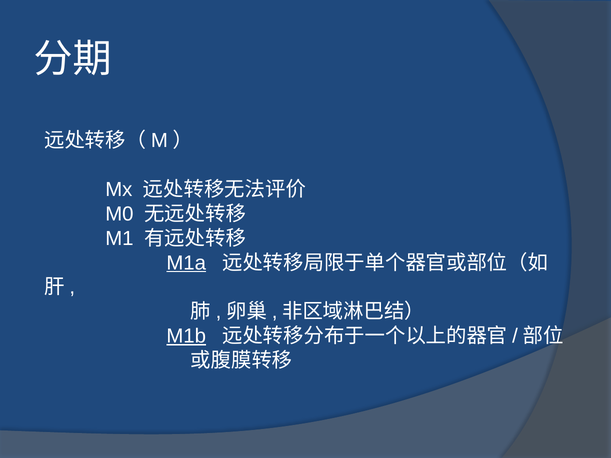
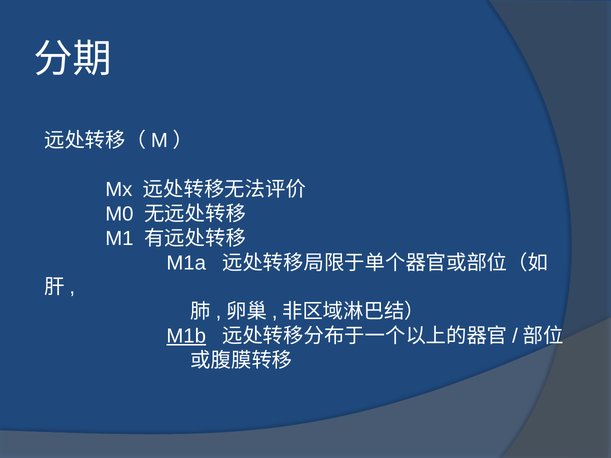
M1a underline: present -> none (186, 263)
